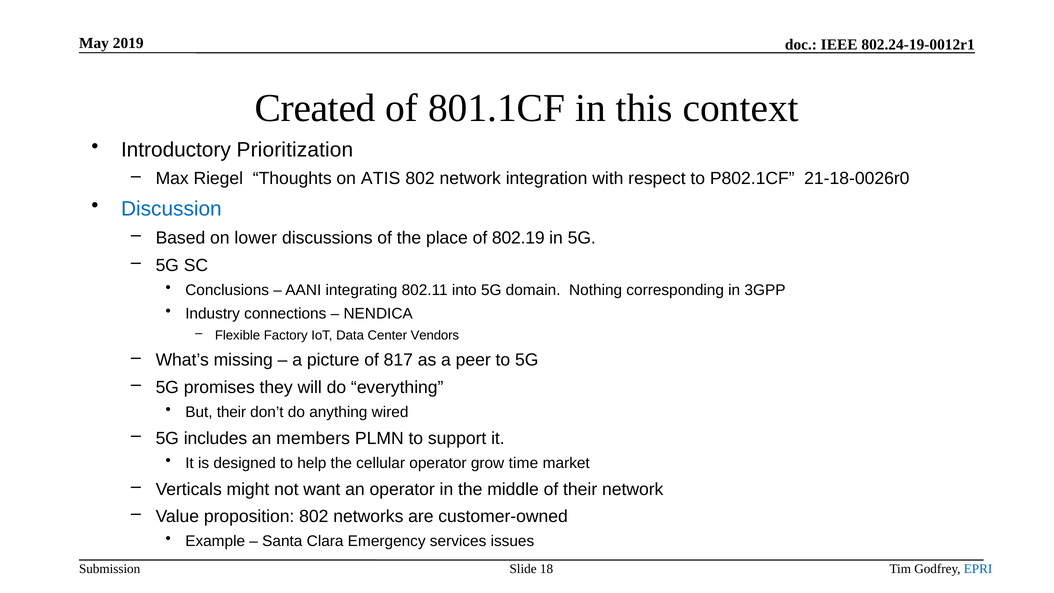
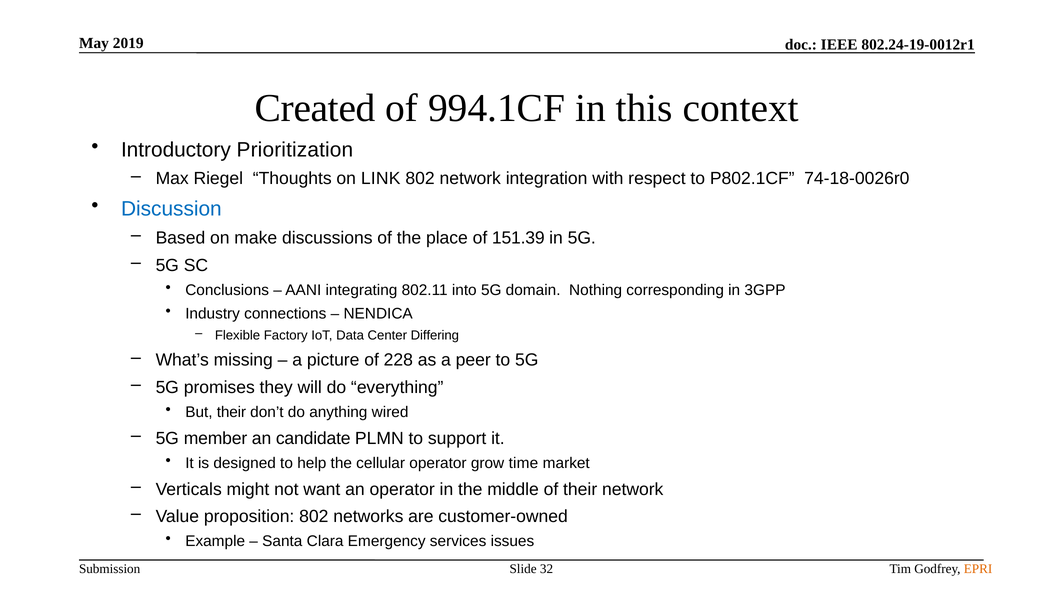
801.1CF: 801.1CF -> 994.1CF (497, 108)
ATIS: ATIS -> LINK (381, 179)
21-18-0026r0: 21-18-0026r0 -> 74-18-0026r0 (857, 179)
lower: lower -> make (256, 238)
802.19: 802.19 -> 151.39 (518, 238)
Vendors: Vendors -> Differing (435, 335)
817: 817 -> 228 (398, 360)
includes: includes -> member (216, 438)
members: members -> candidate (313, 438)
18: 18 -> 32 (547, 569)
EPRI colour: blue -> orange (978, 569)
